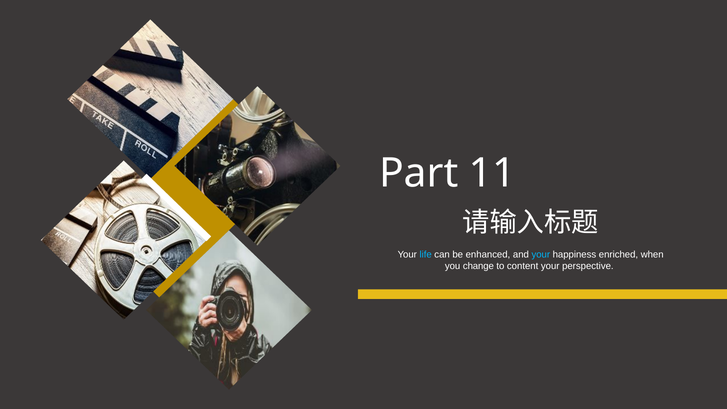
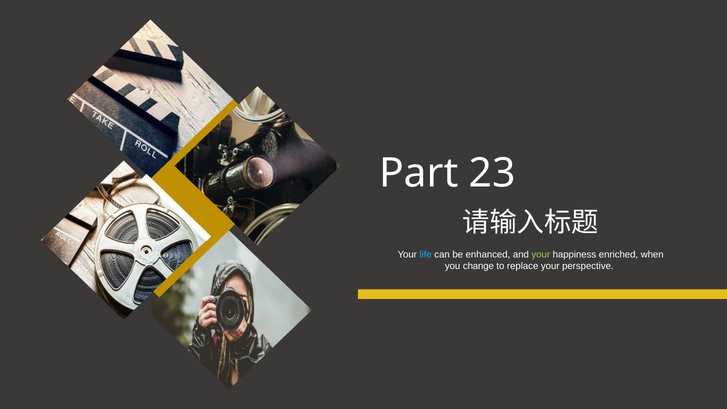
11: 11 -> 23 (492, 173)
your colour: light blue -> light green (541, 255)
content: content -> replace (523, 266)
